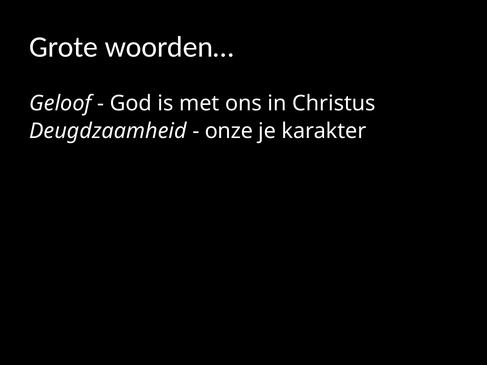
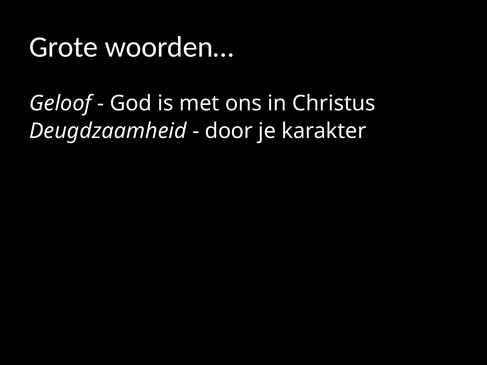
onze: onze -> door (229, 131)
